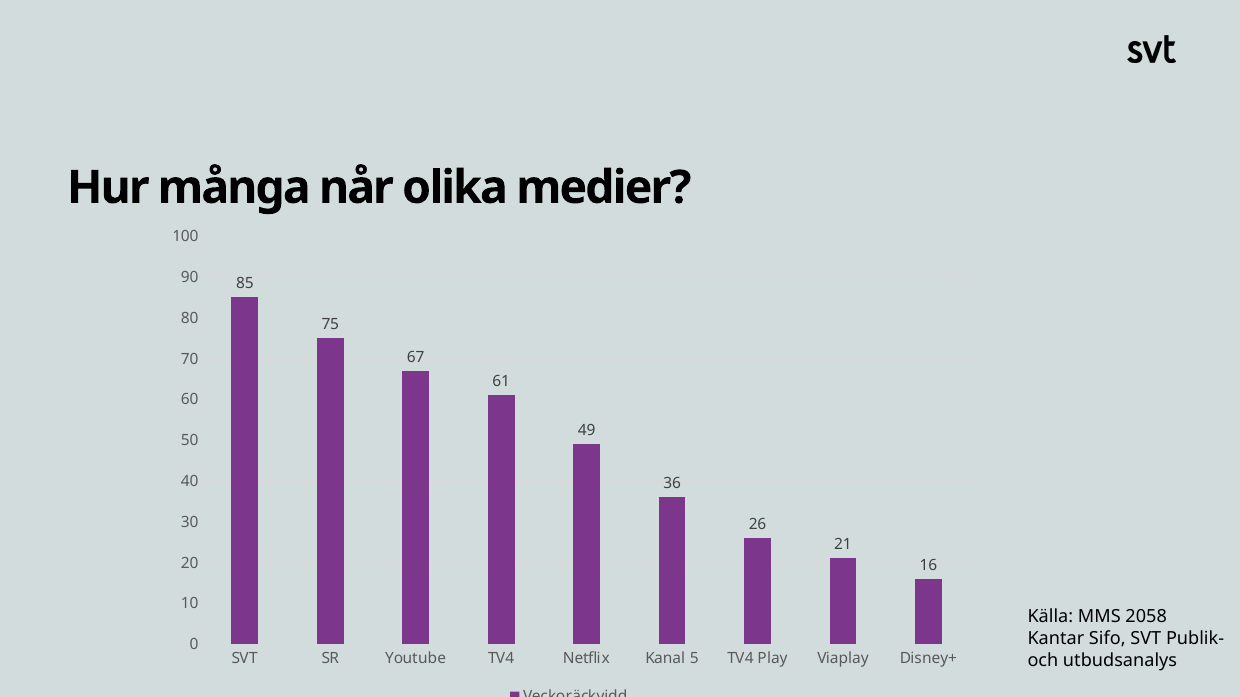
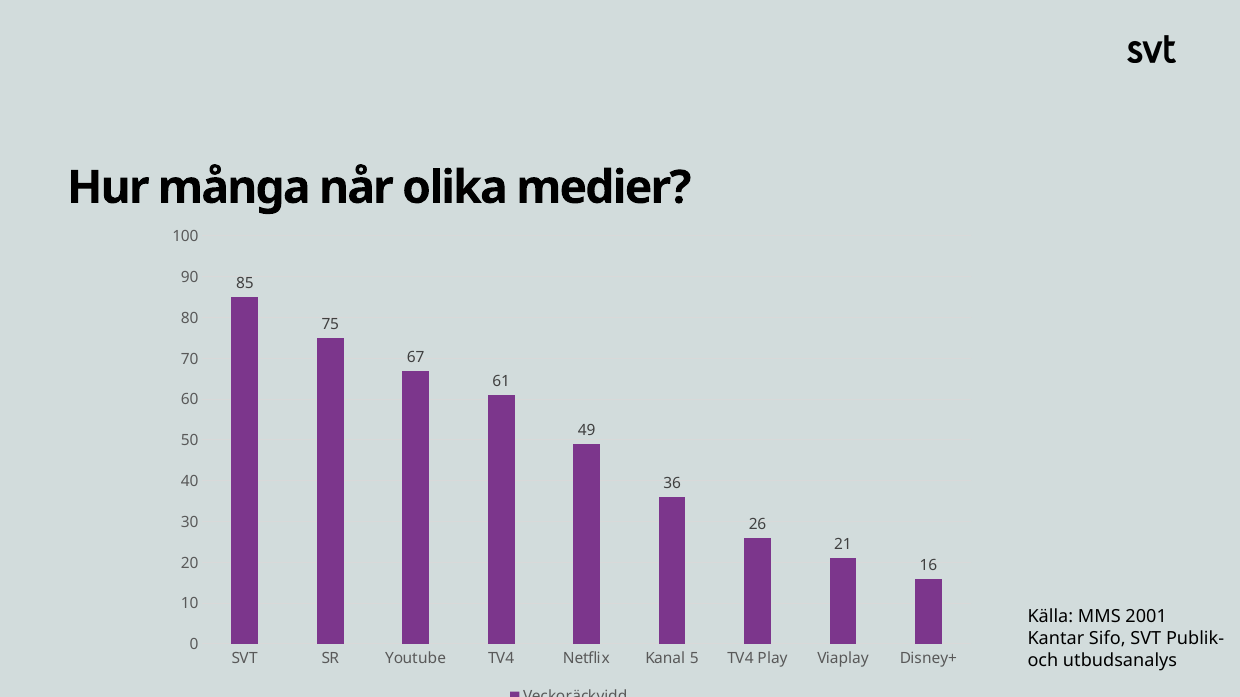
2058: 2058 -> 2001 (1146, 617)
